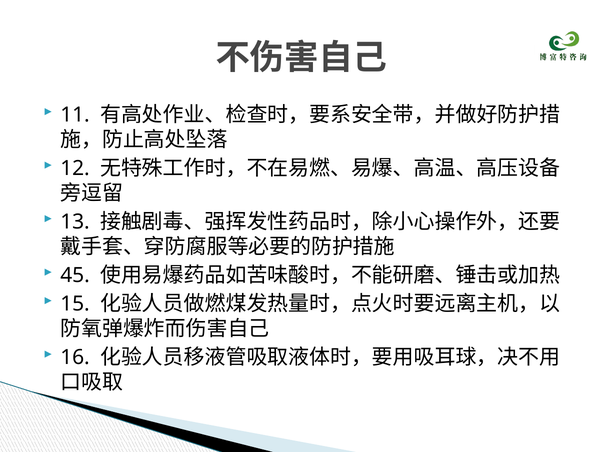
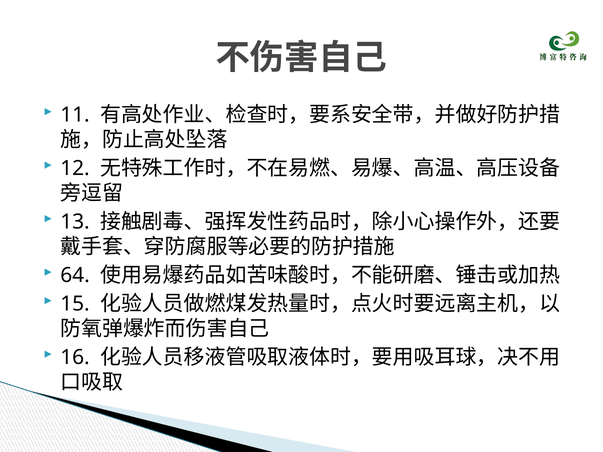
45: 45 -> 64 (75, 275)
